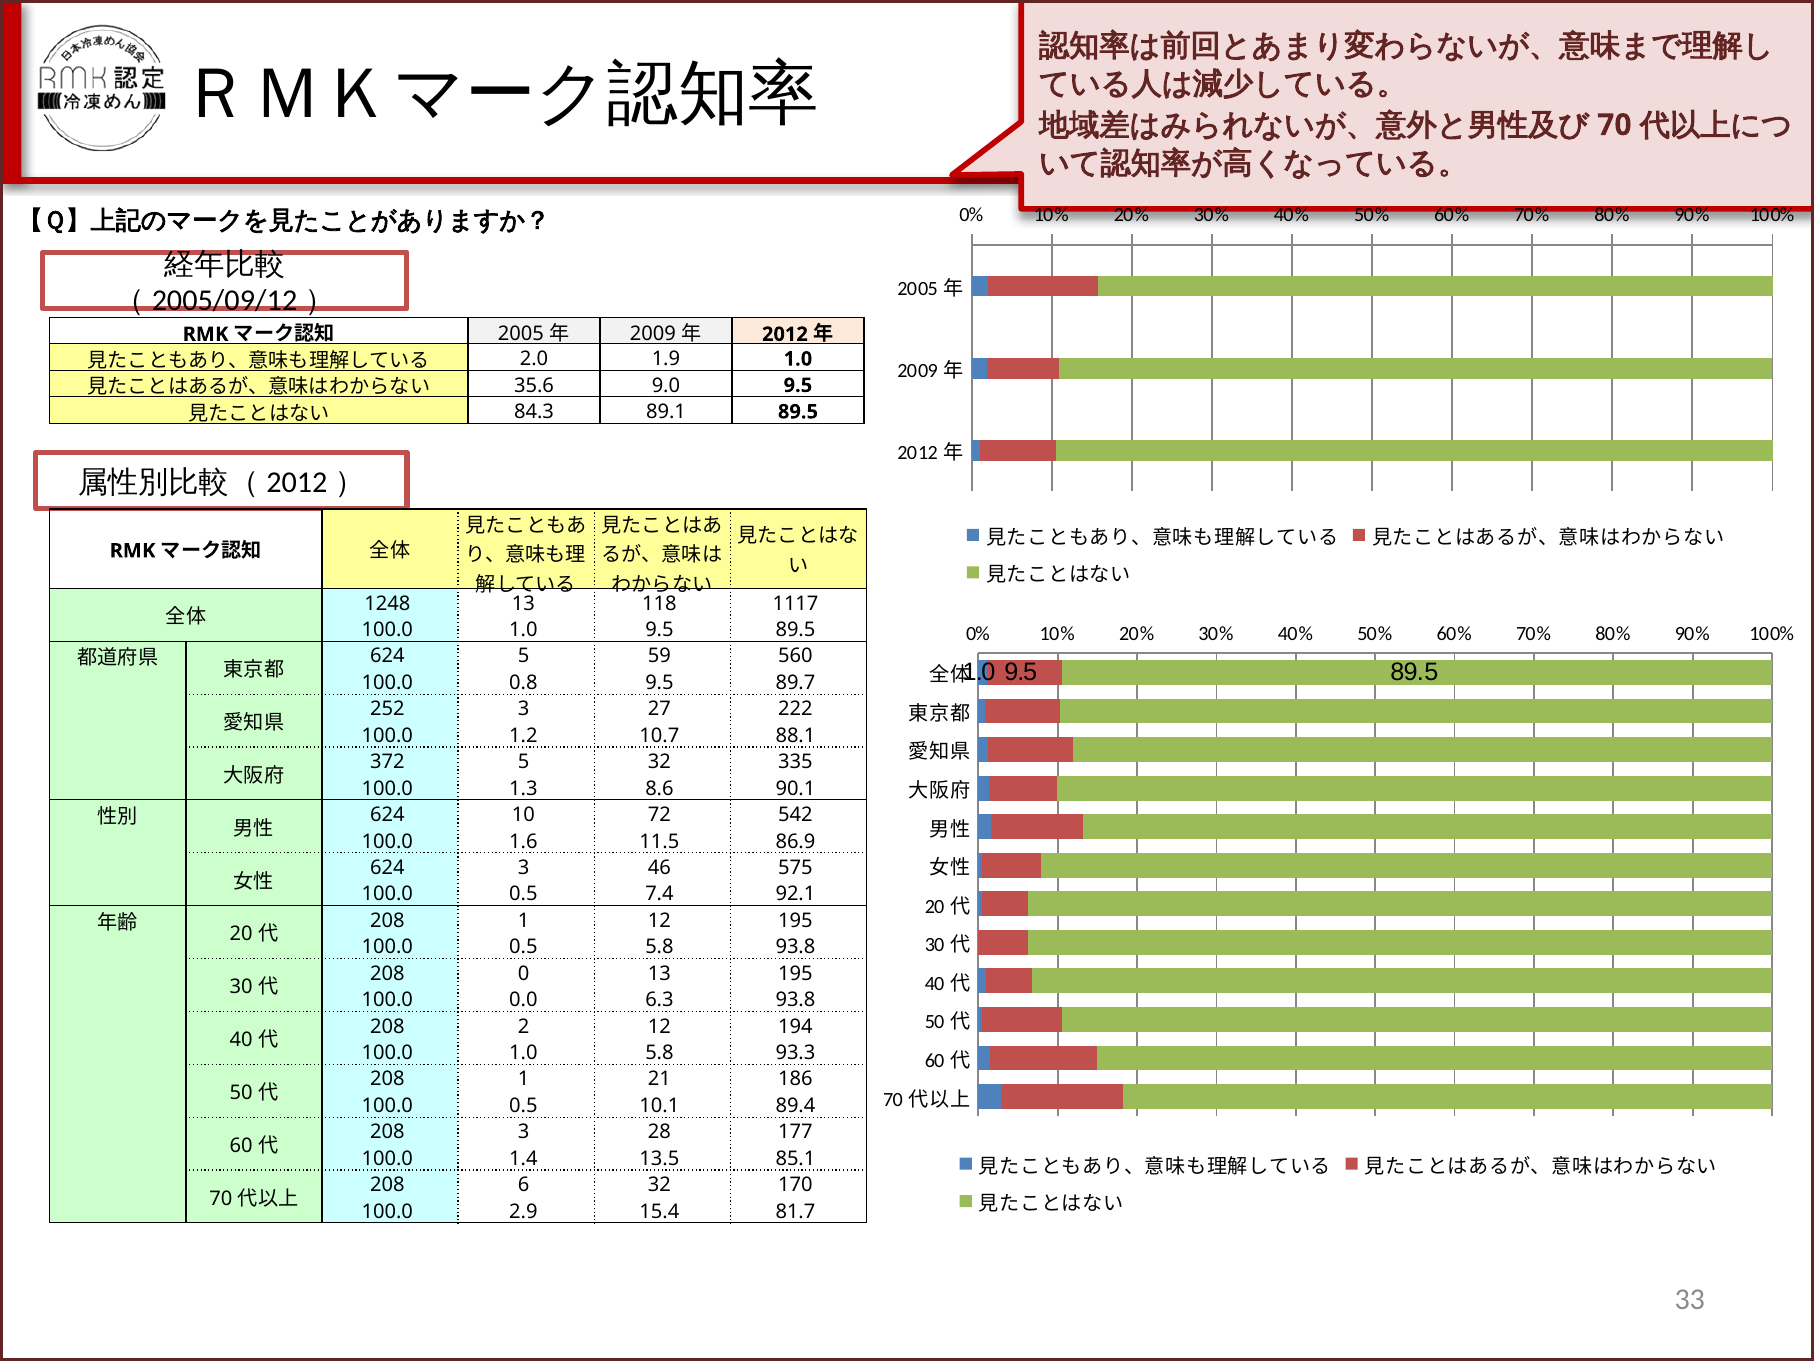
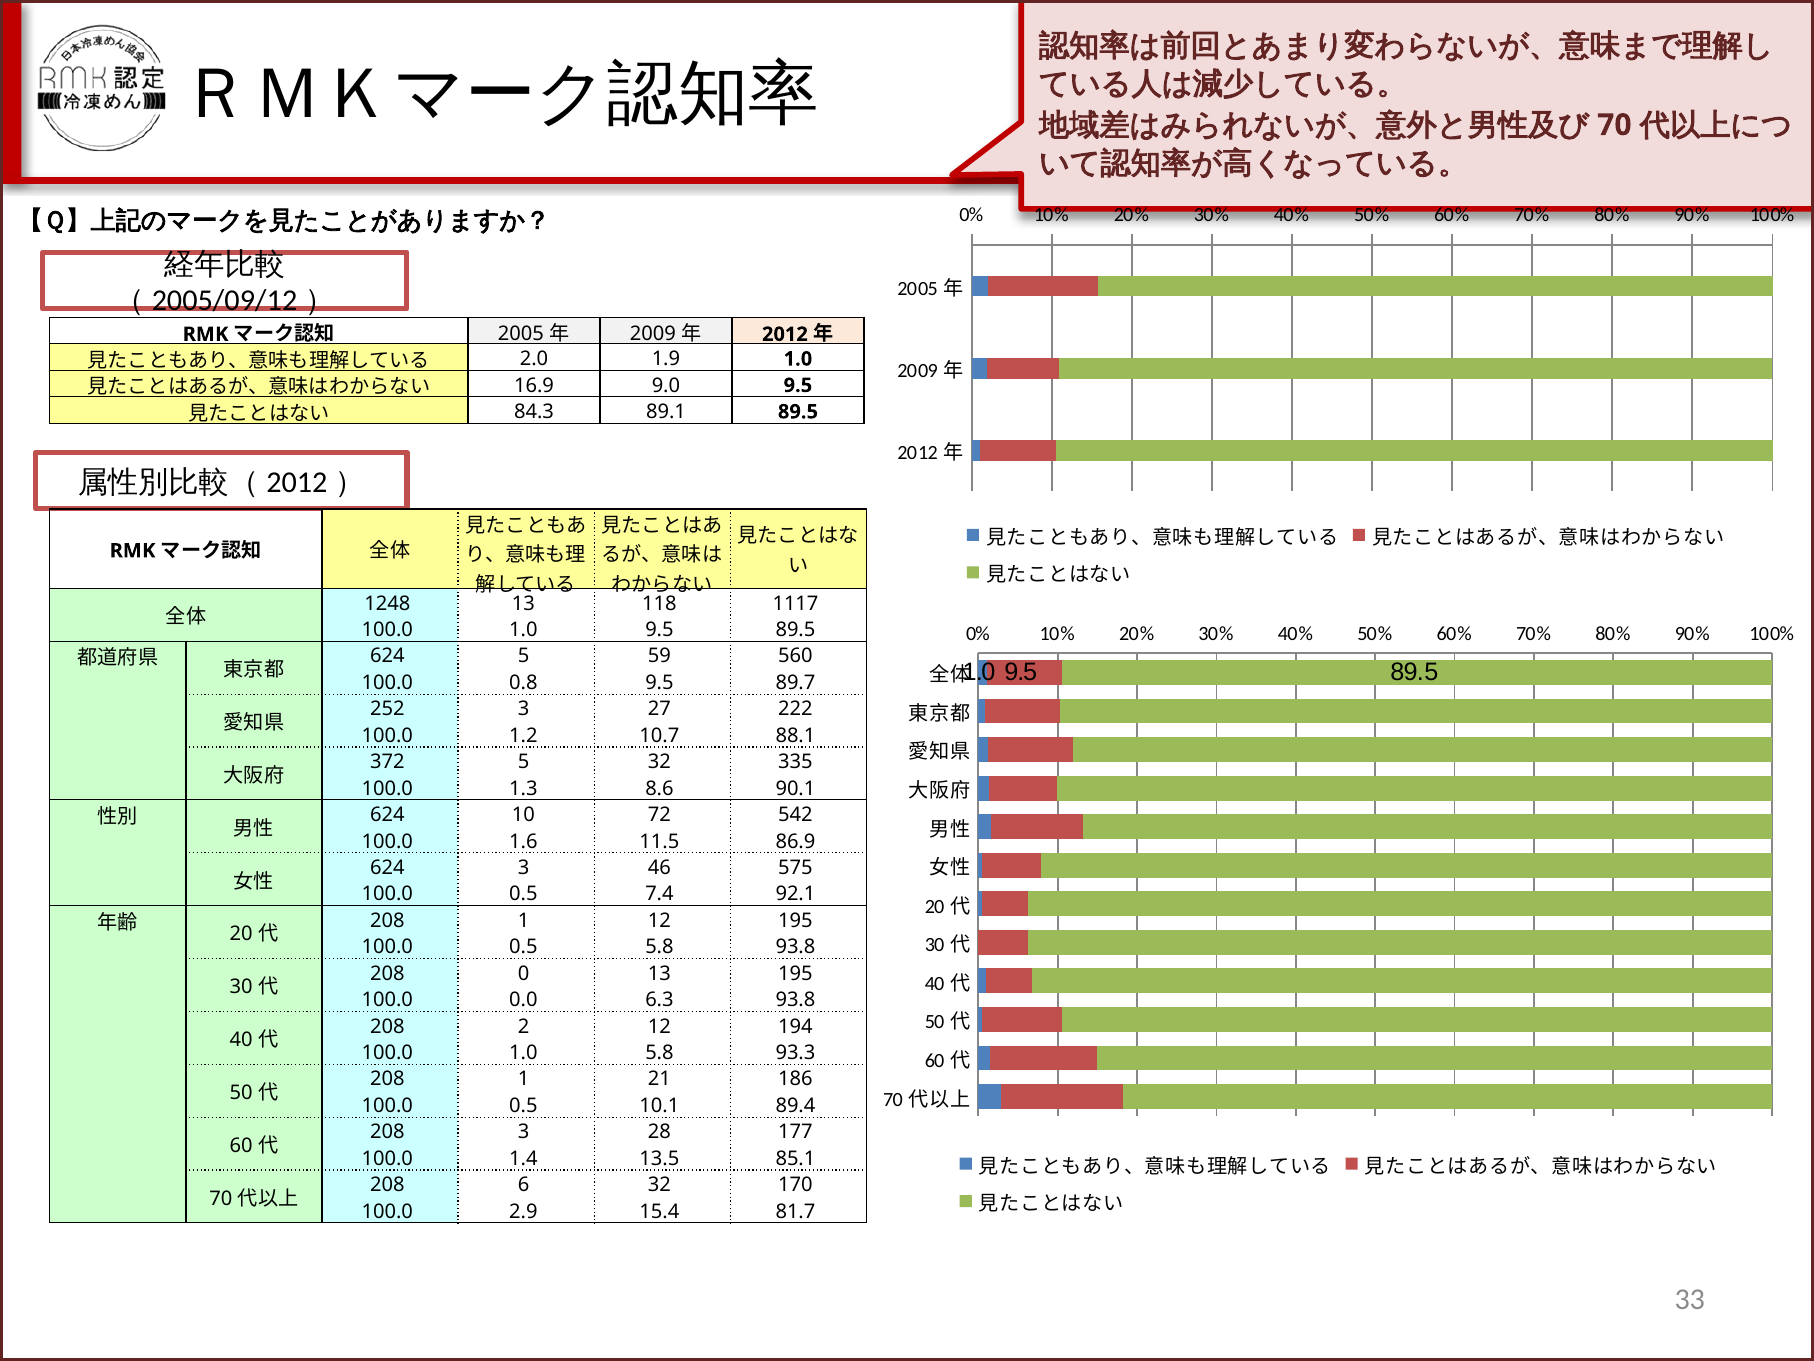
35.6: 35.6 -> 16.9 (534, 385)
